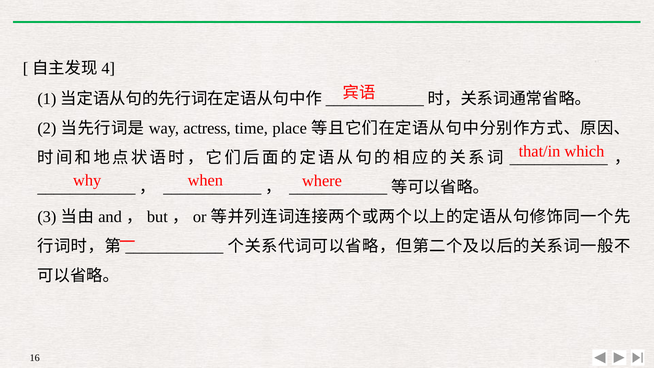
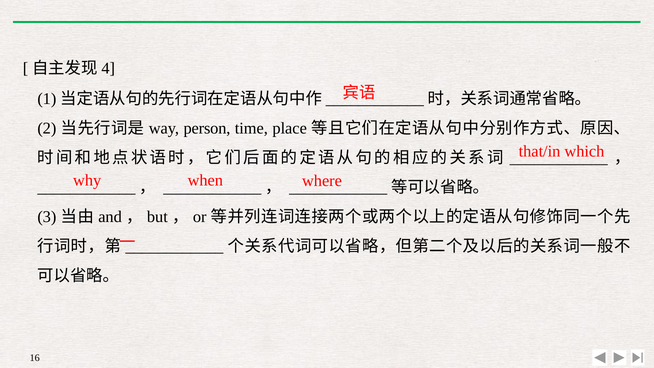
actress: actress -> person (207, 128)
